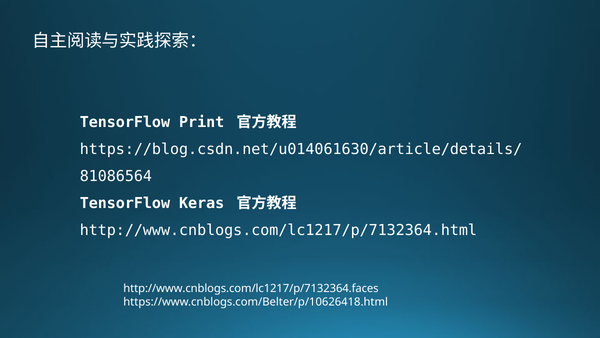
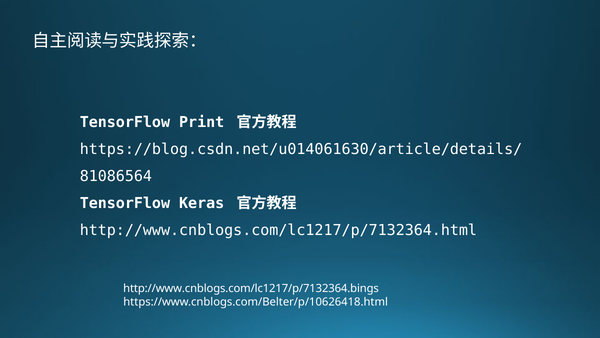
http://www.cnblogs.com/lc1217/p/7132364.faces: http://www.cnblogs.com/lc1217/p/7132364.faces -> http://www.cnblogs.com/lc1217/p/7132364.bings (251, 288)
